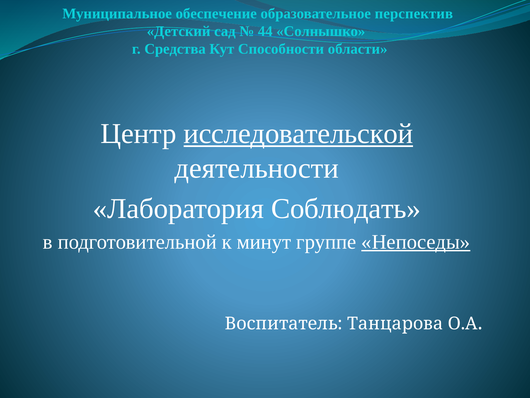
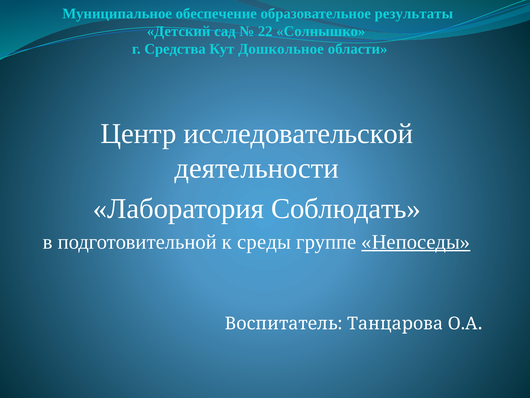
перспектив: перспектив -> результаты (414, 14)
44: 44 -> 22 (265, 31)
Способности: Способности -> Дошкольное (281, 49)
исследовательской underline: present -> none (298, 134)
минут: минут -> среды (264, 242)
